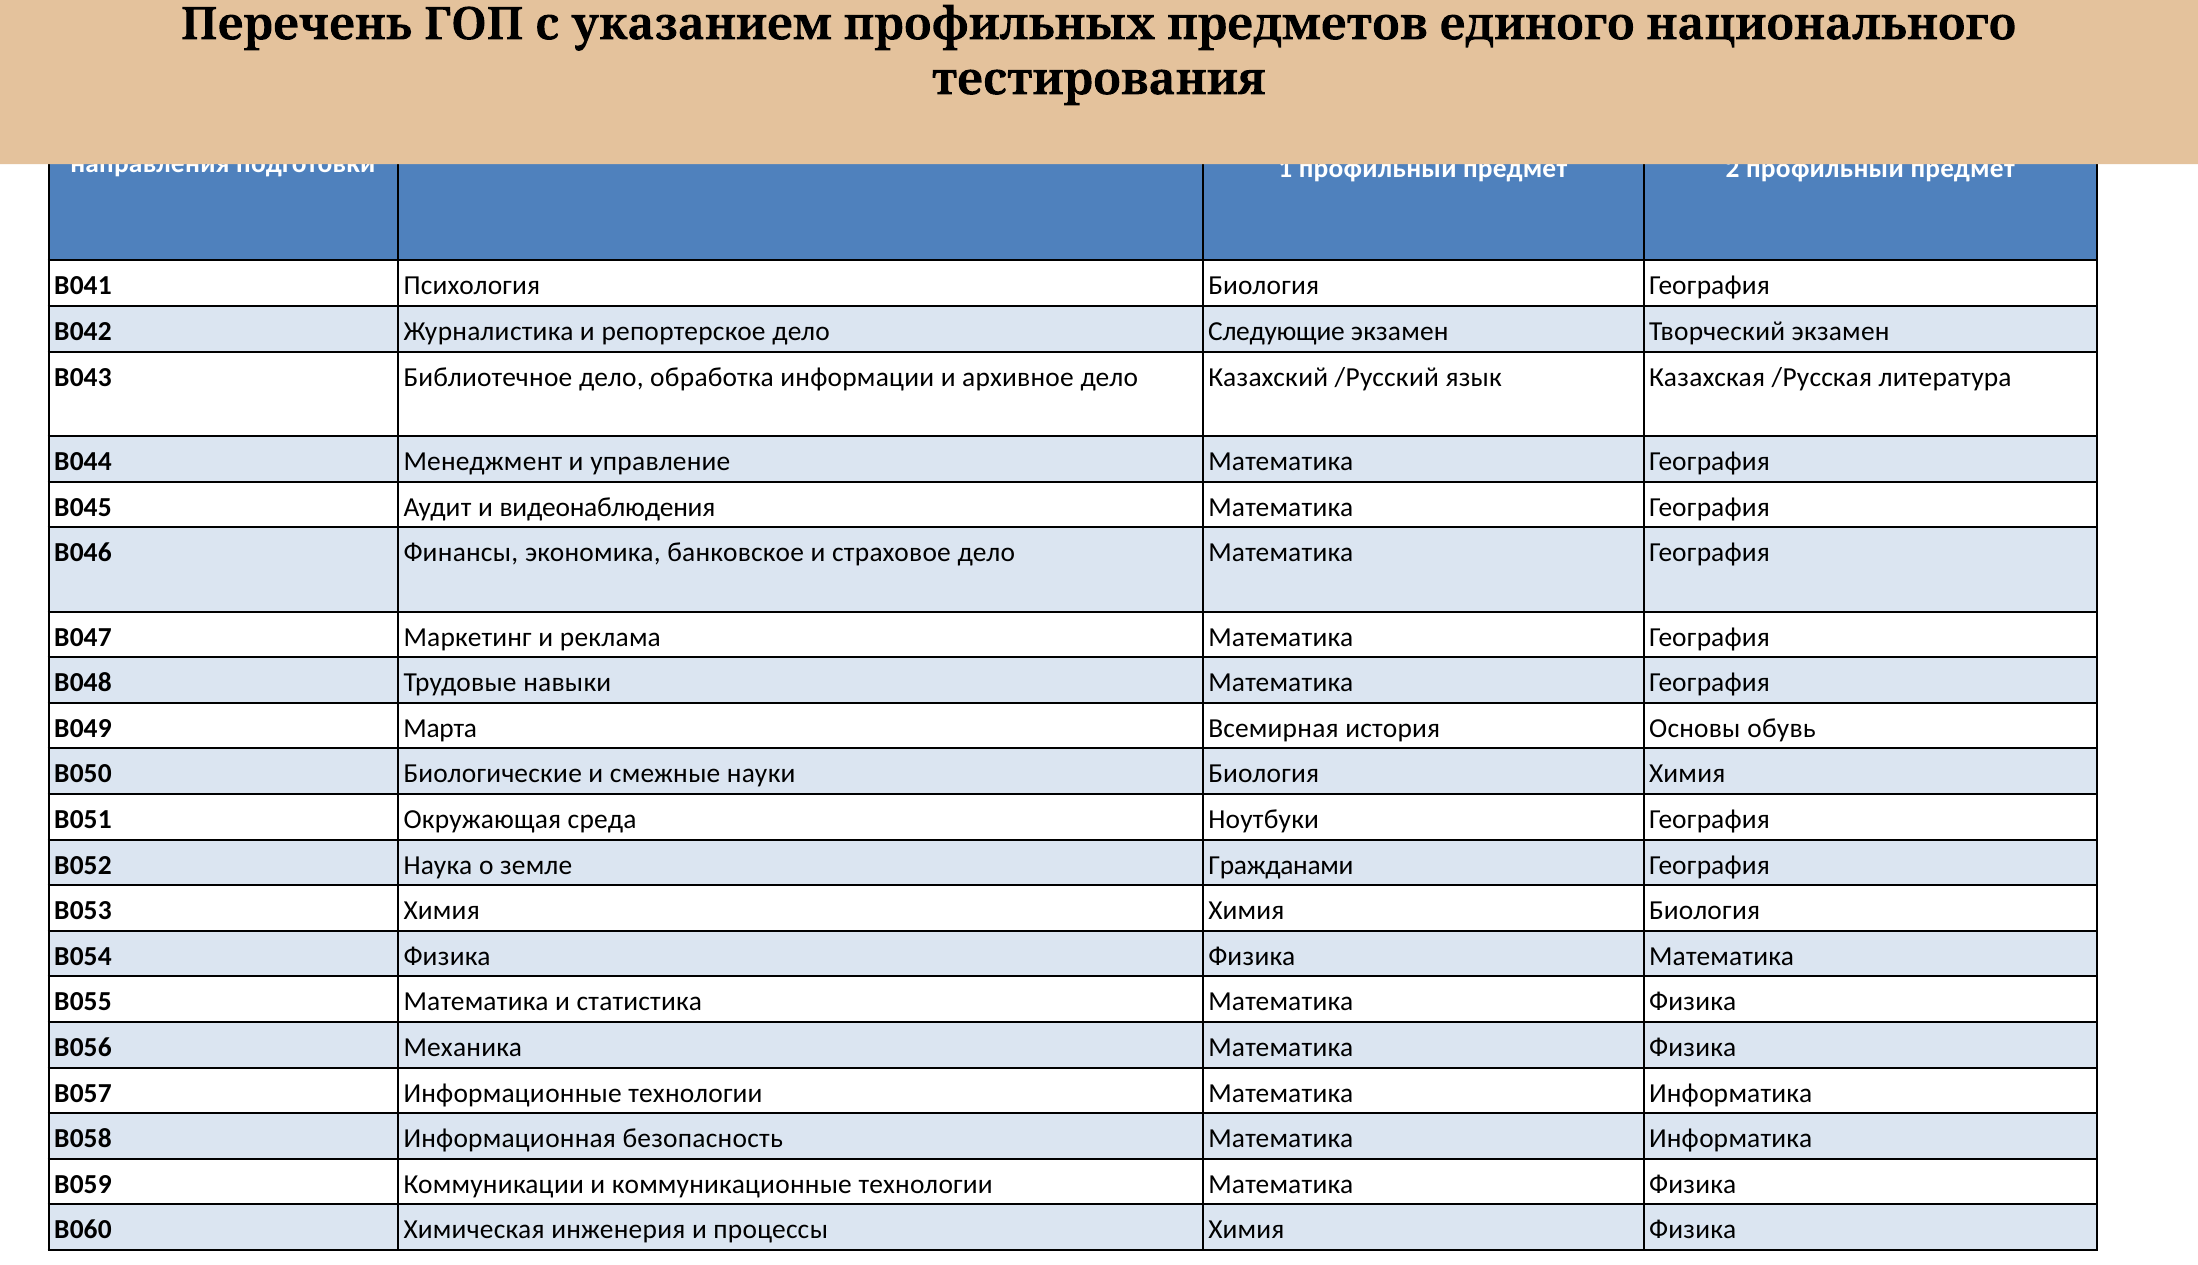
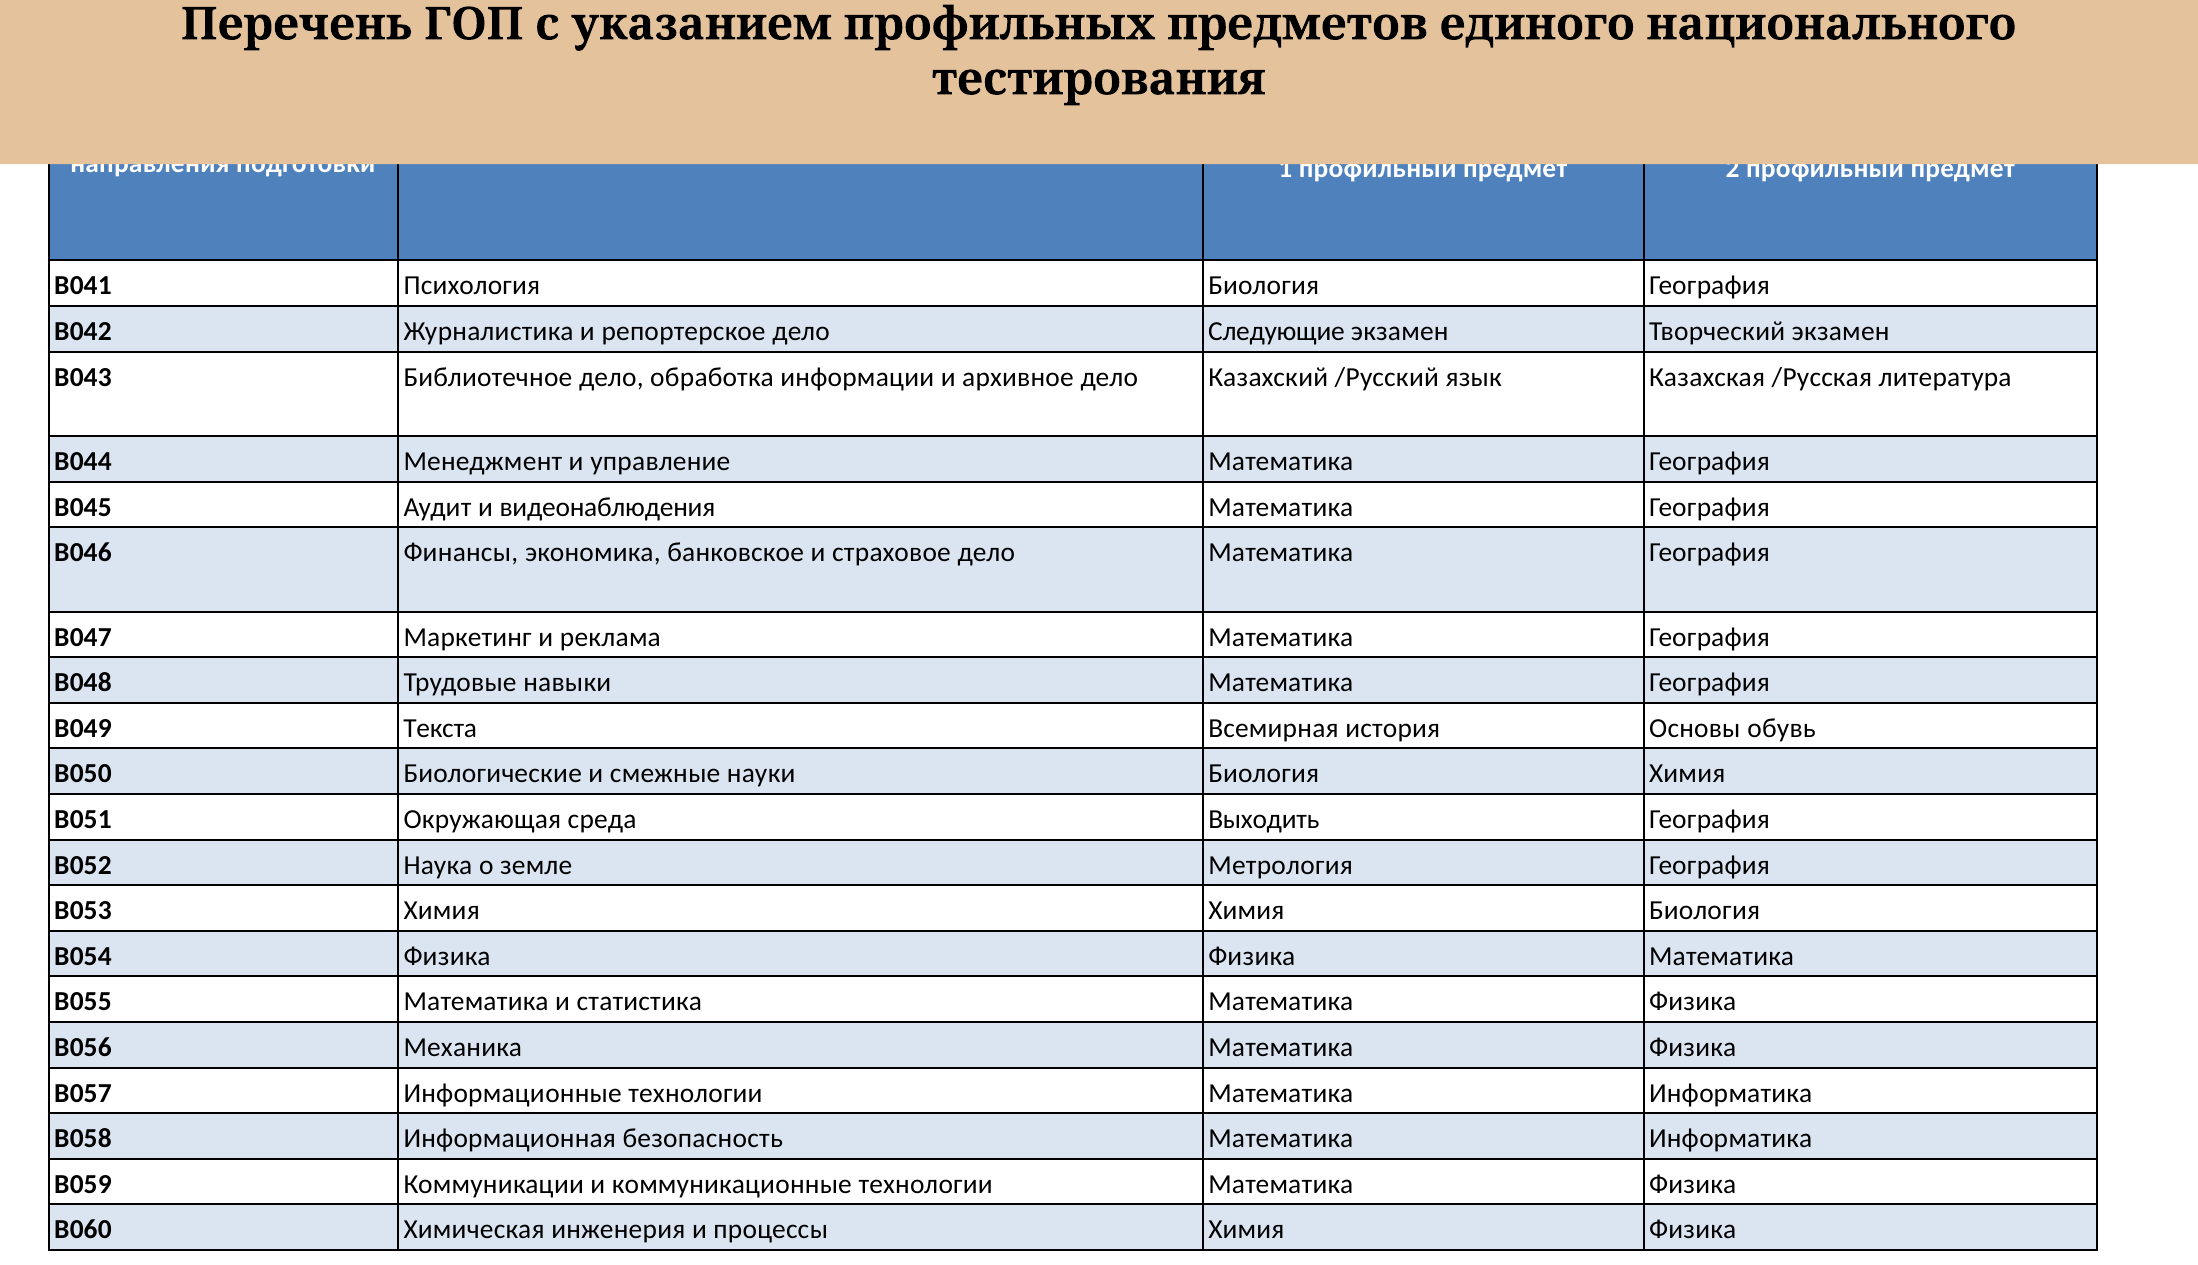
Марта: Марта -> Текста (440, 728)
Ноутбуки: Ноутбуки -> Выходить (1264, 819)
Гражданами: Гражданами -> Метрология (1281, 865)
